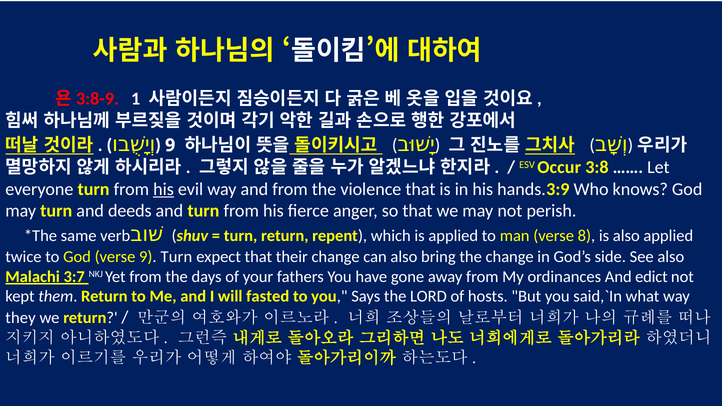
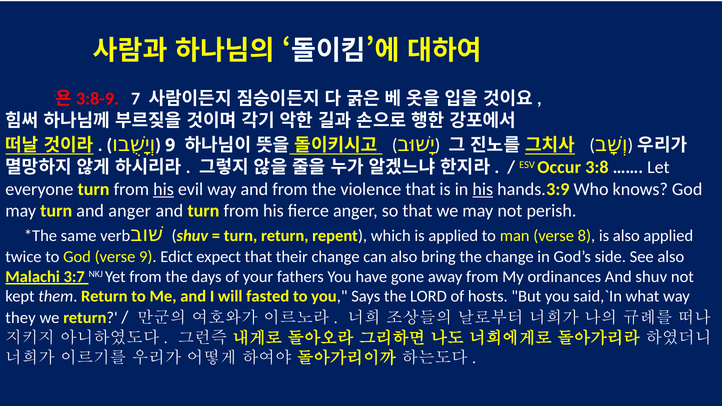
1: 1 -> 7 (136, 99)
his underline: none -> present (483, 189)
and deeds: deeds -> anger (130, 211)
9 Turn: Turn -> Edict (177, 257)
And edict: edict -> shuv (651, 277)
